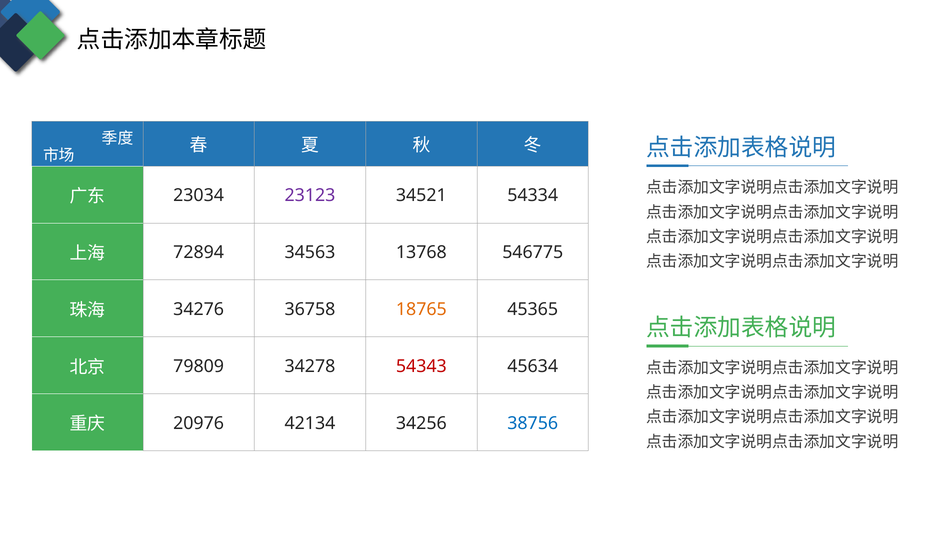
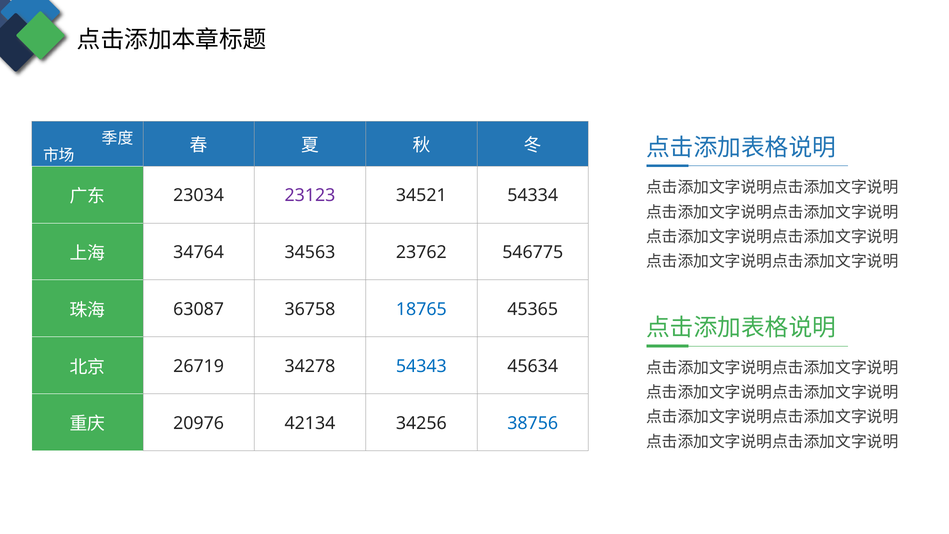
72894: 72894 -> 34764 (199, 252)
13768: 13768 -> 23762 (421, 252)
34276: 34276 -> 63087 (199, 309)
18765 colour: orange -> blue (421, 309)
79809: 79809 -> 26719 (199, 366)
54343 colour: red -> blue (421, 366)
